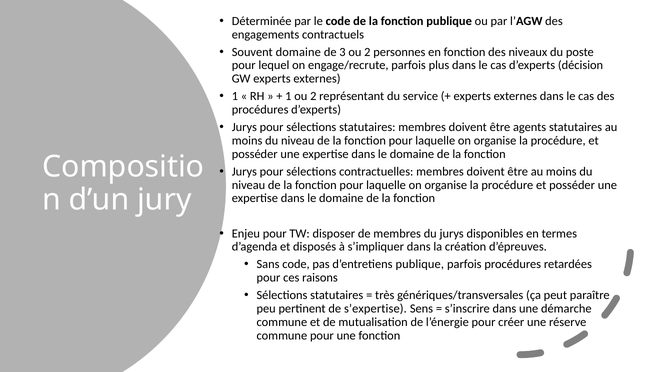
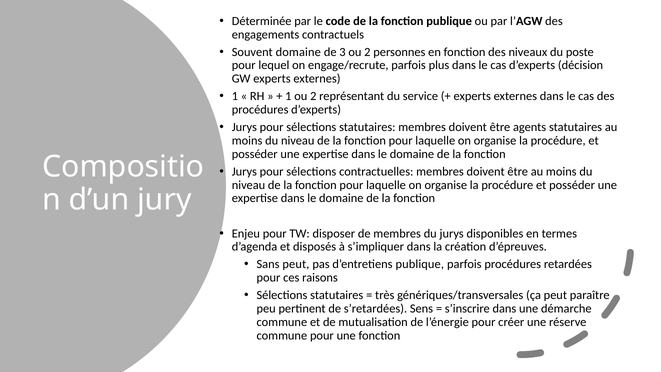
Sans code: code -> peut (296, 264)
s’expertise: s’expertise -> s’retardées (375, 309)
